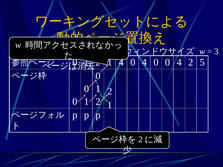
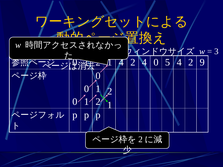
0: 0 -> 2 (133, 62)
4 0 0: 0 -> 5 (168, 62)
5: 5 -> 9 (202, 62)
